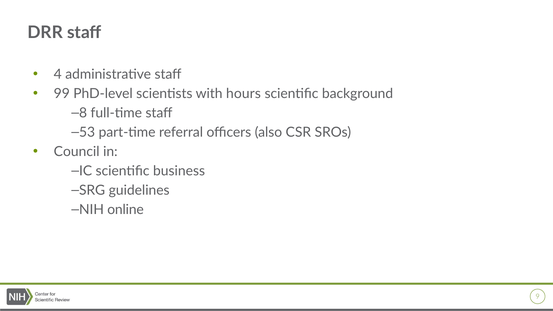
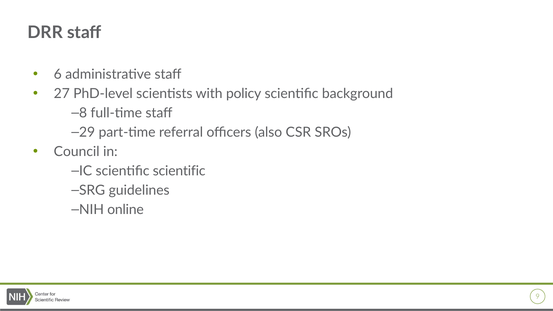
4: 4 -> 6 (58, 74)
99: 99 -> 27 (62, 94)
hours: hours -> policy (244, 94)
53: 53 -> 29 (87, 132)
scientific business: business -> scientific (179, 171)
